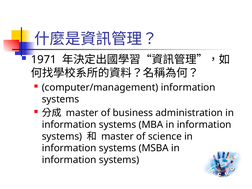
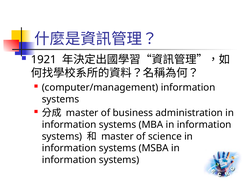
1971: 1971 -> 1921 (44, 60)
